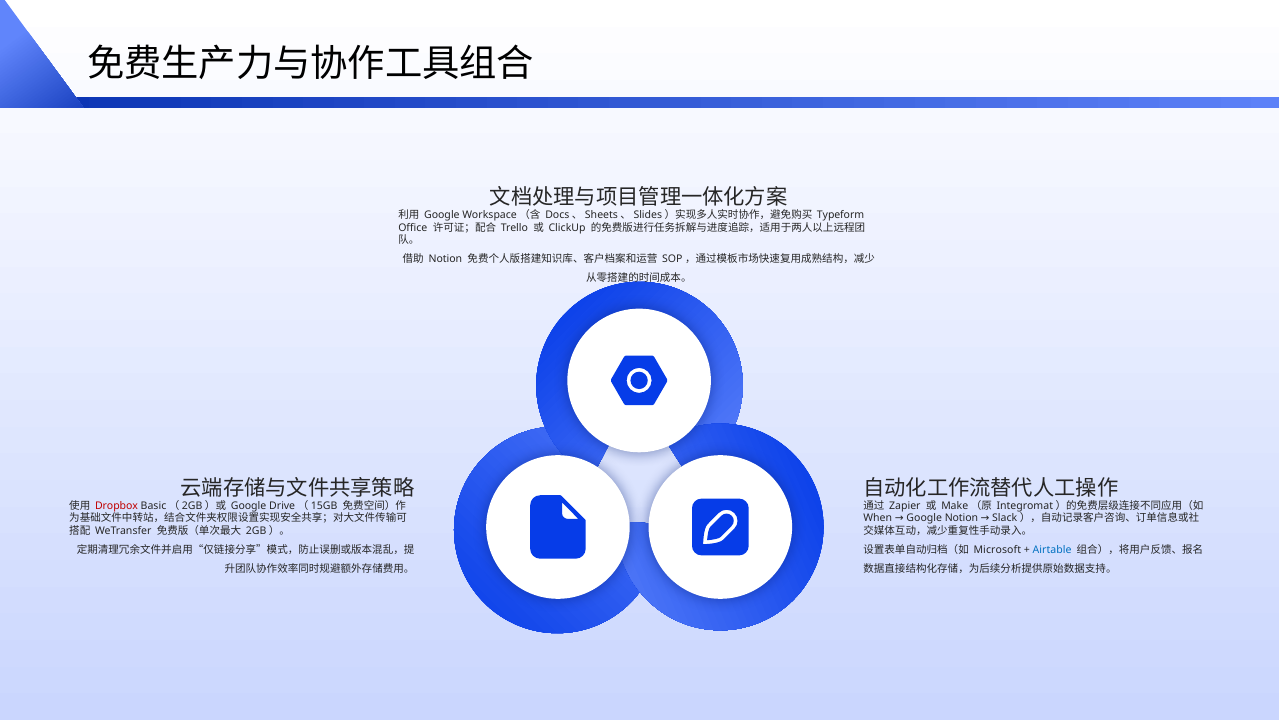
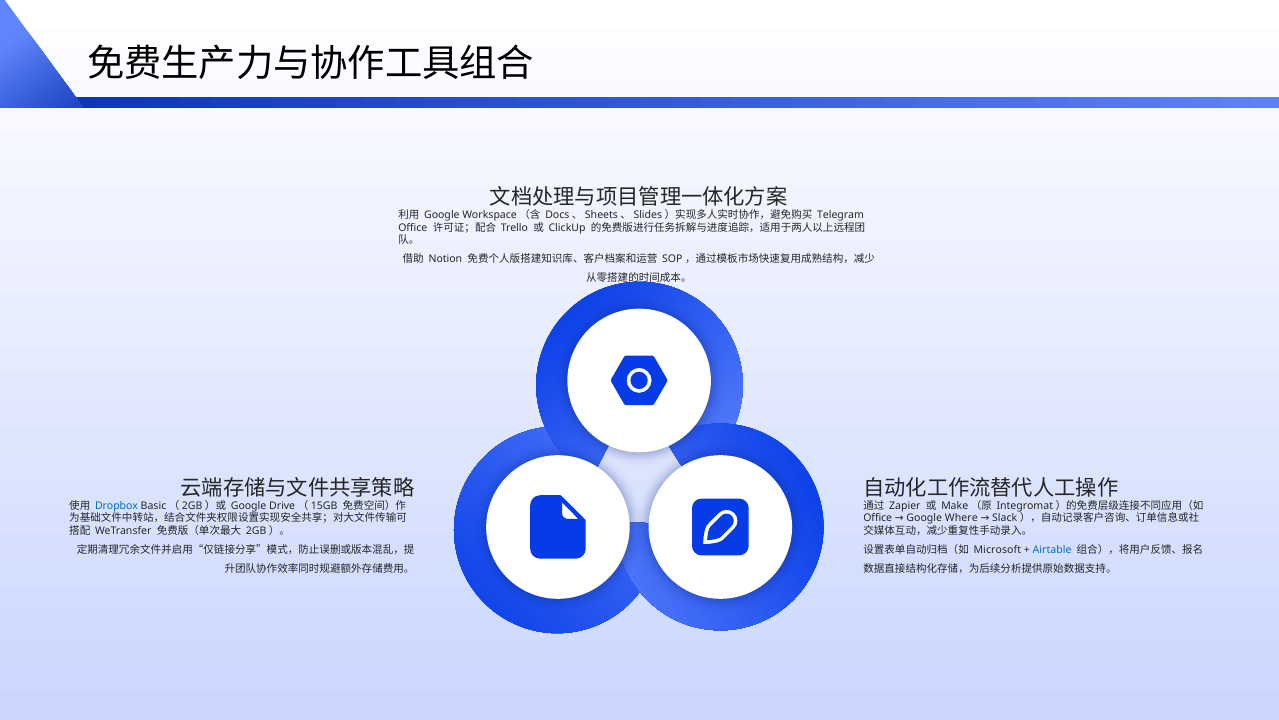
Typeform: Typeform -> Telegram (841, 215)
Dropbox colour: red -> blue (117, 505)
When: When -> Office (878, 518)
Google Notion: Notion -> Where (961, 518)
